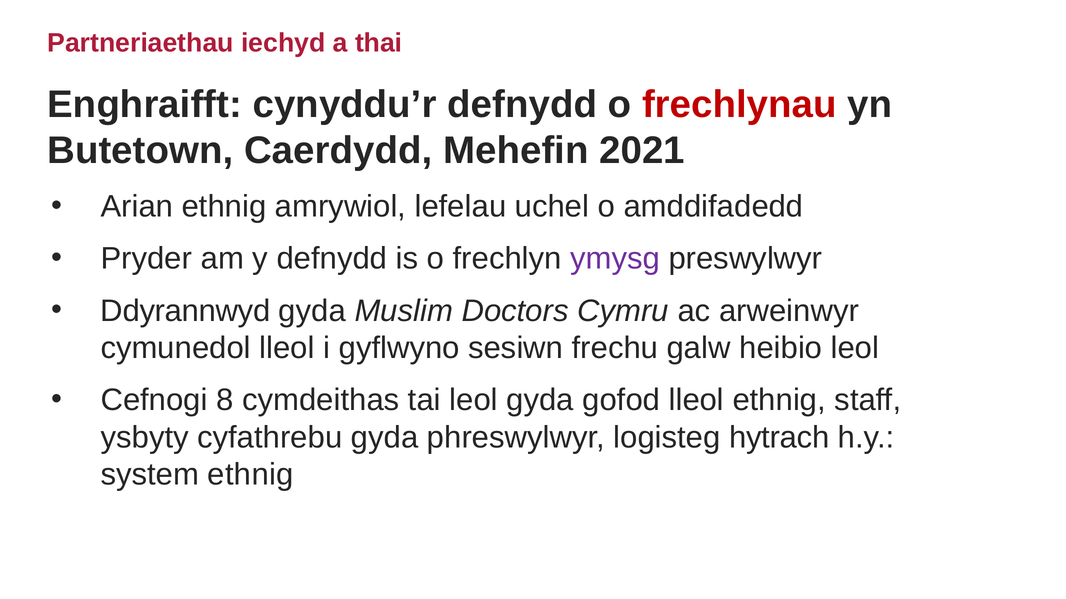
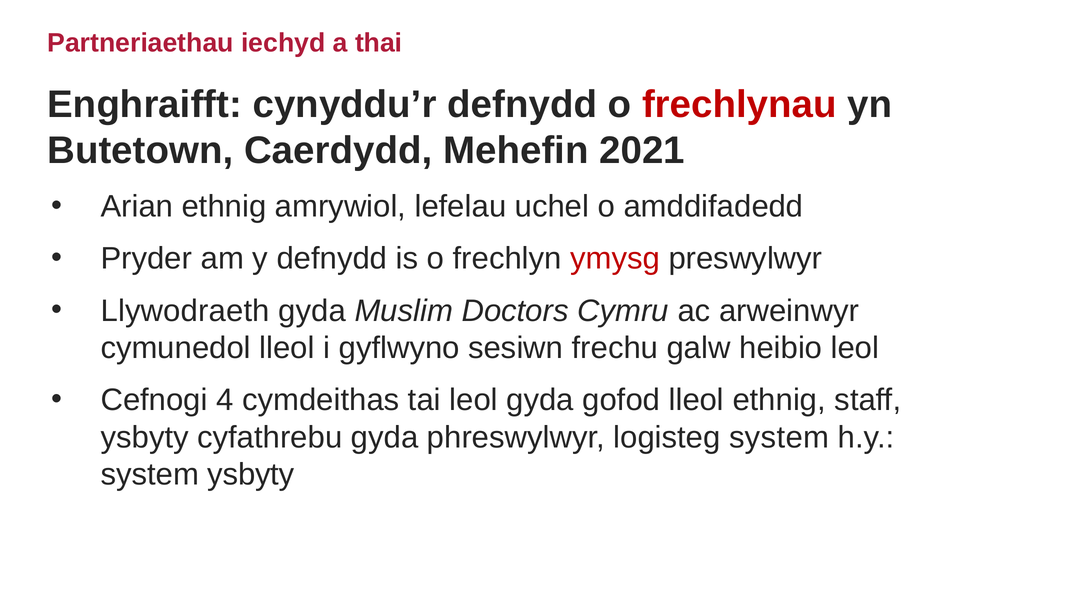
ymysg colour: purple -> red (615, 259)
Ddyrannwyd: Ddyrannwyd -> Llywodraeth (185, 311)
8: 8 -> 4 (225, 401)
logisteg hytrach: hytrach -> system (779, 438)
system ethnig: ethnig -> ysbyty (251, 475)
